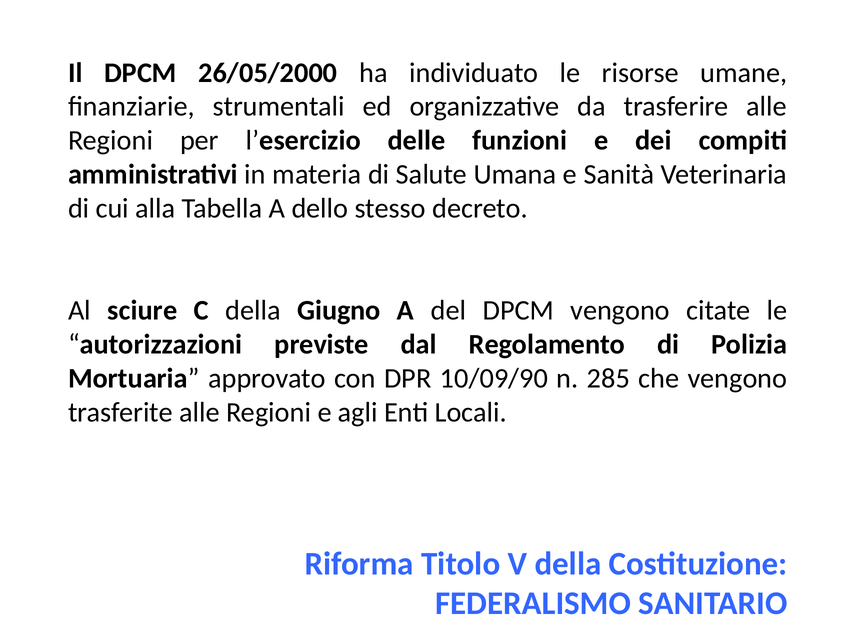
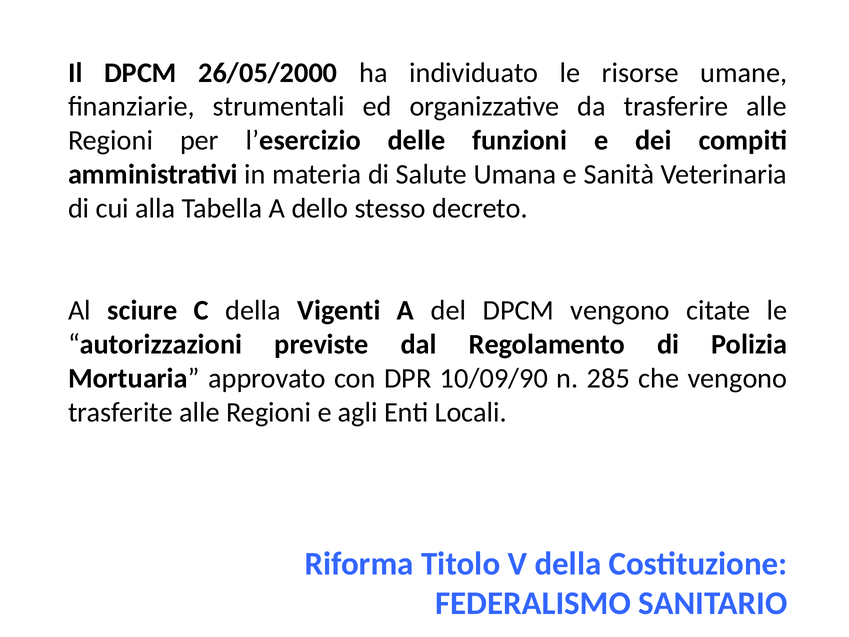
Giugno: Giugno -> Vigenti (339, 310)
